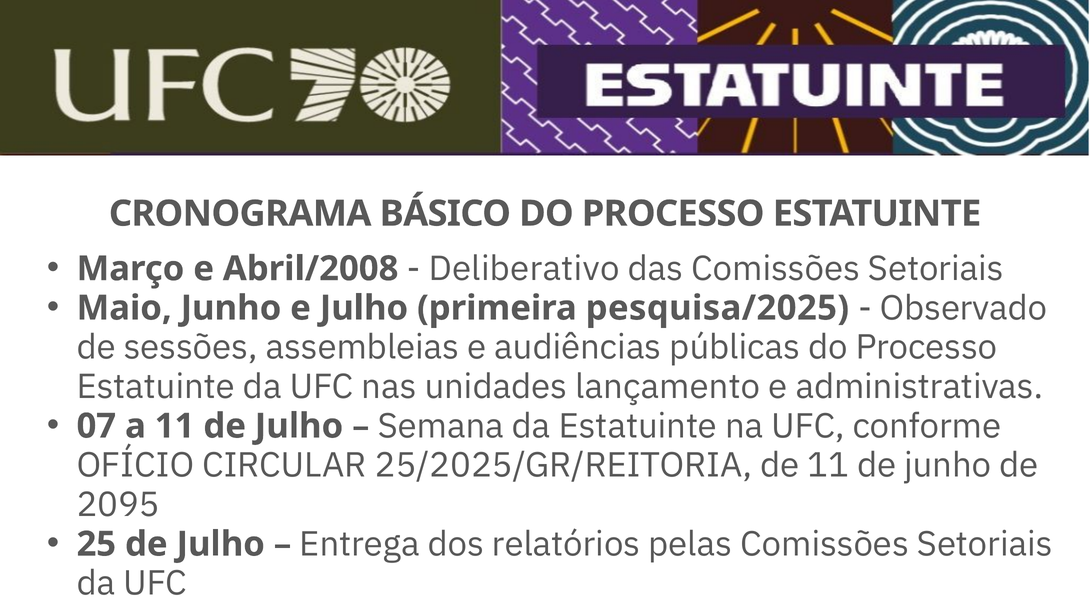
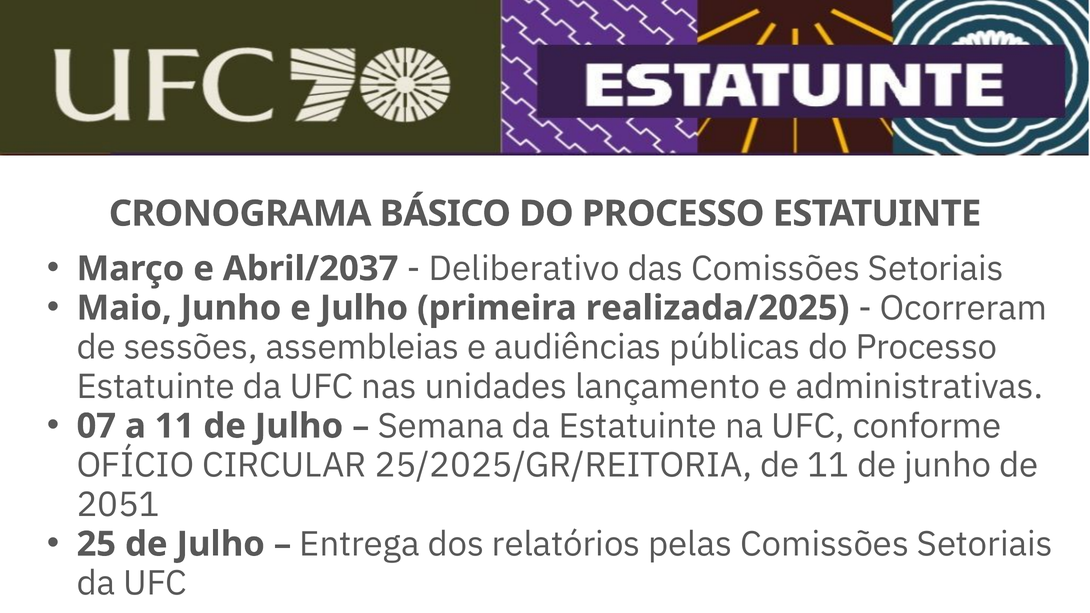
Abril/2008: Abril/2008 -> Abril/2037 (311, 269)
pesquisa/2025: pesquisa/2025 -> realizada/2025 (718, 308)
Observado: Observado -> Ocorreram (963, 308)
2095: 2095 -> 2051 (118, 505)
